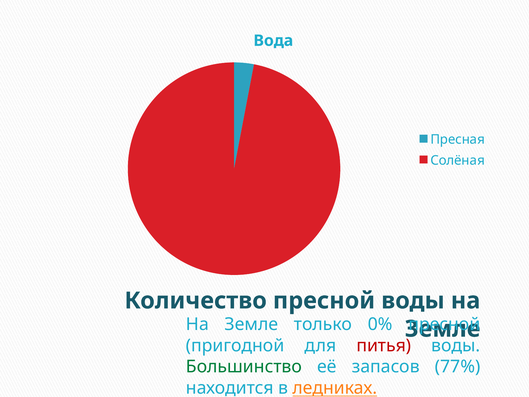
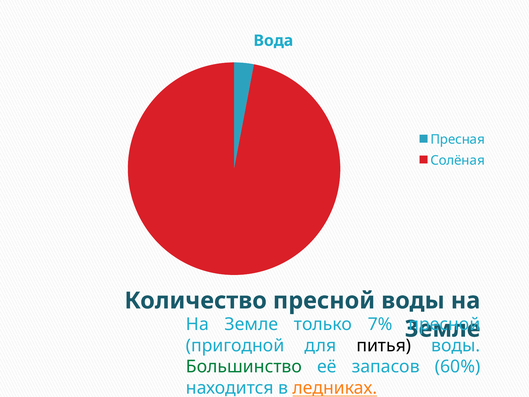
0%: 0% -> 7% (380, 324)
питья colour: red -> black (384, 345)
77%: 77% -> 60% (458, 367)
